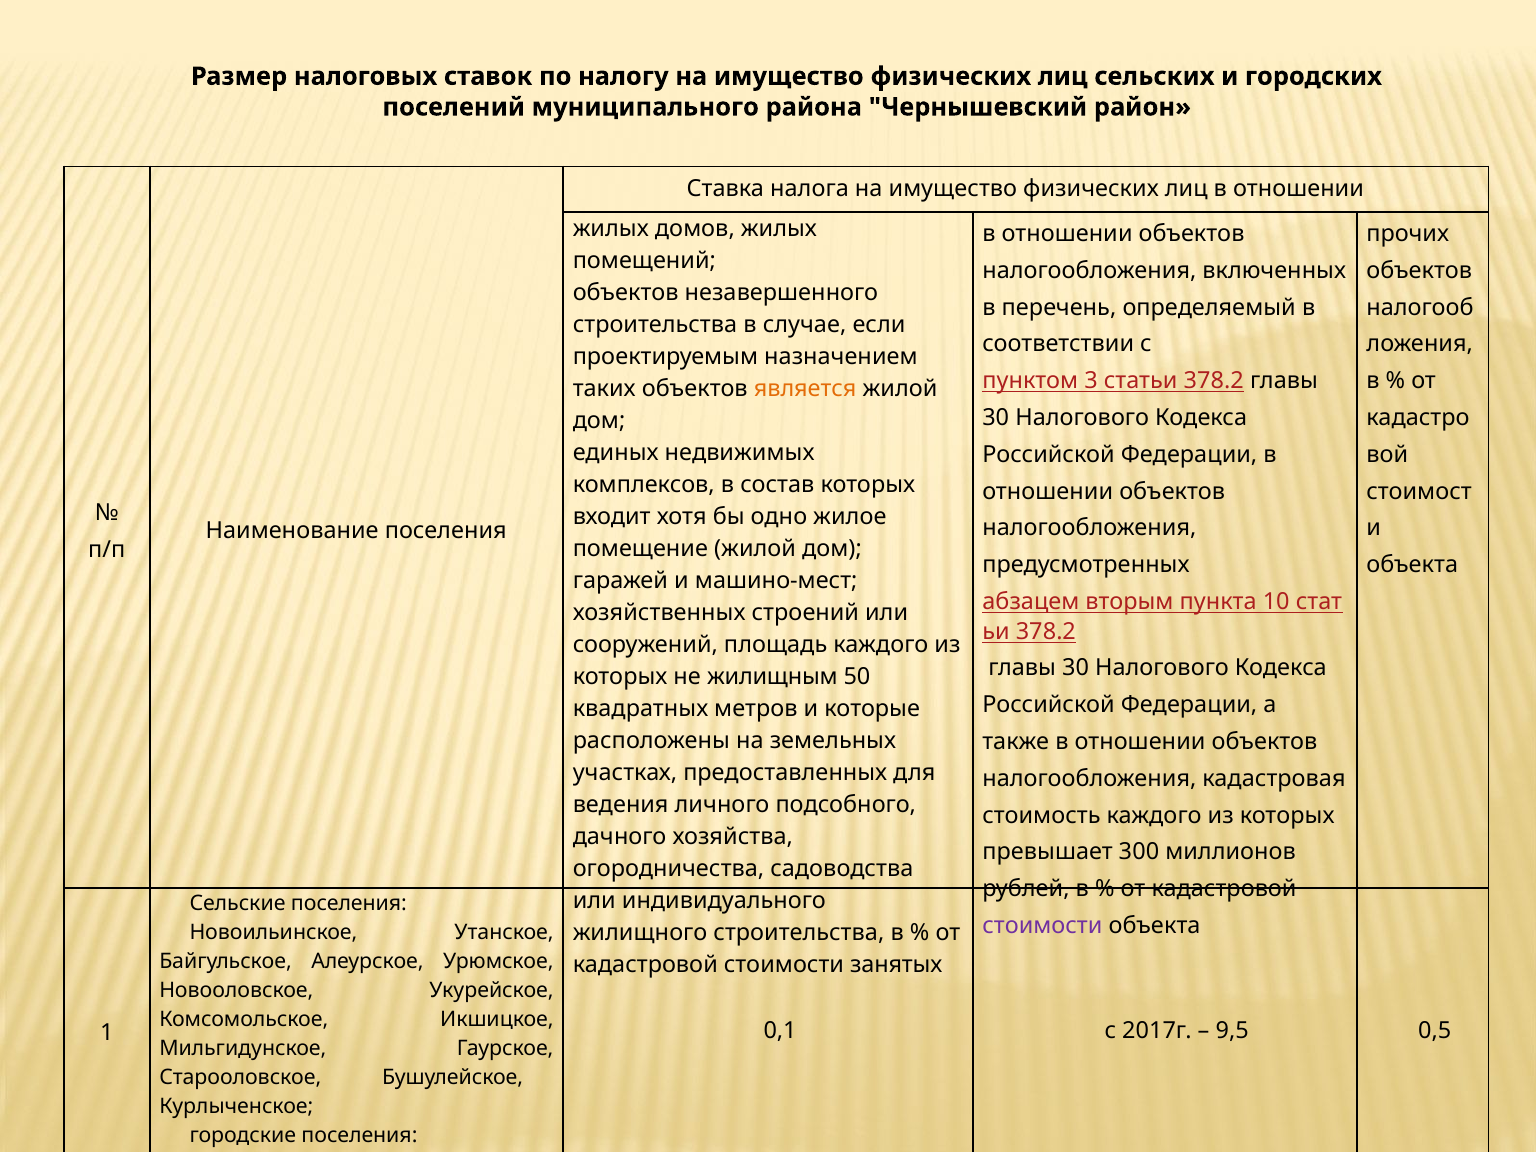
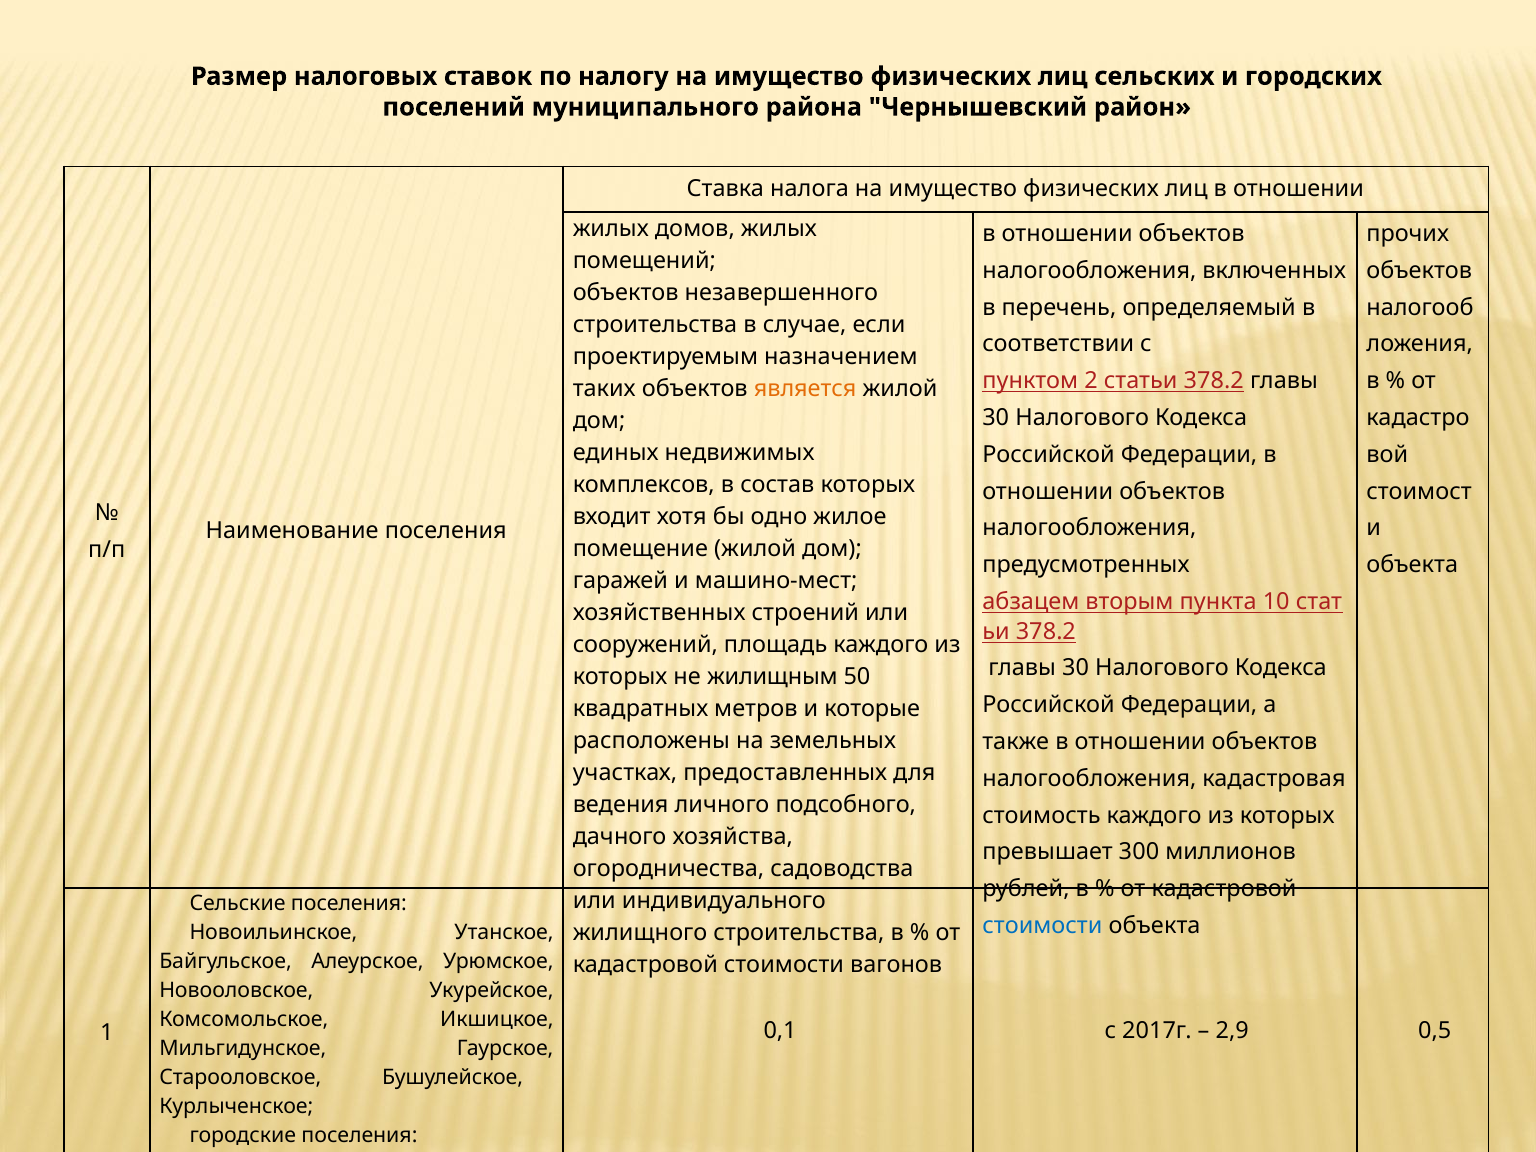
3: 3 -> 2 (1091, 381)
стоимости colour: purple -> blue (1042, 926)
занятых: занятых -> вагонов (896, 965)
9,5: 9,5 -> 2,9 (1232, 1031)
